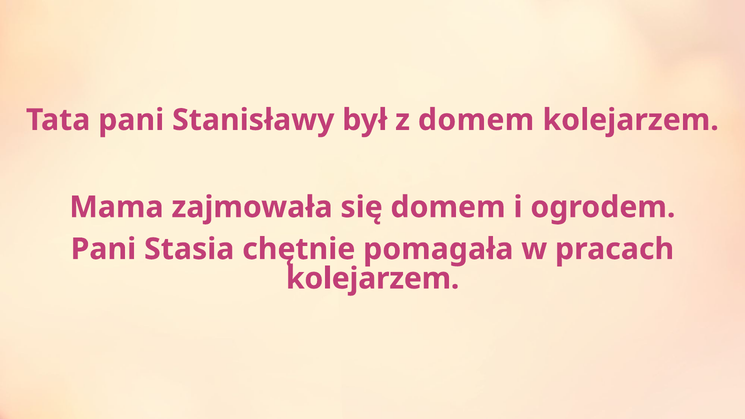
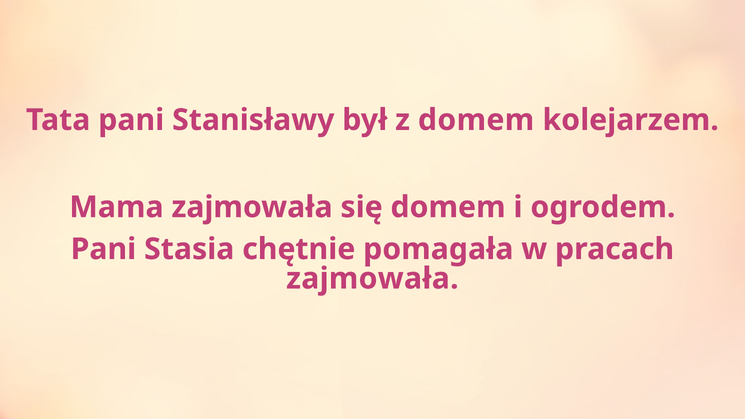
kolejarzem: kolejarzem -> zajmowała (372, 279)
